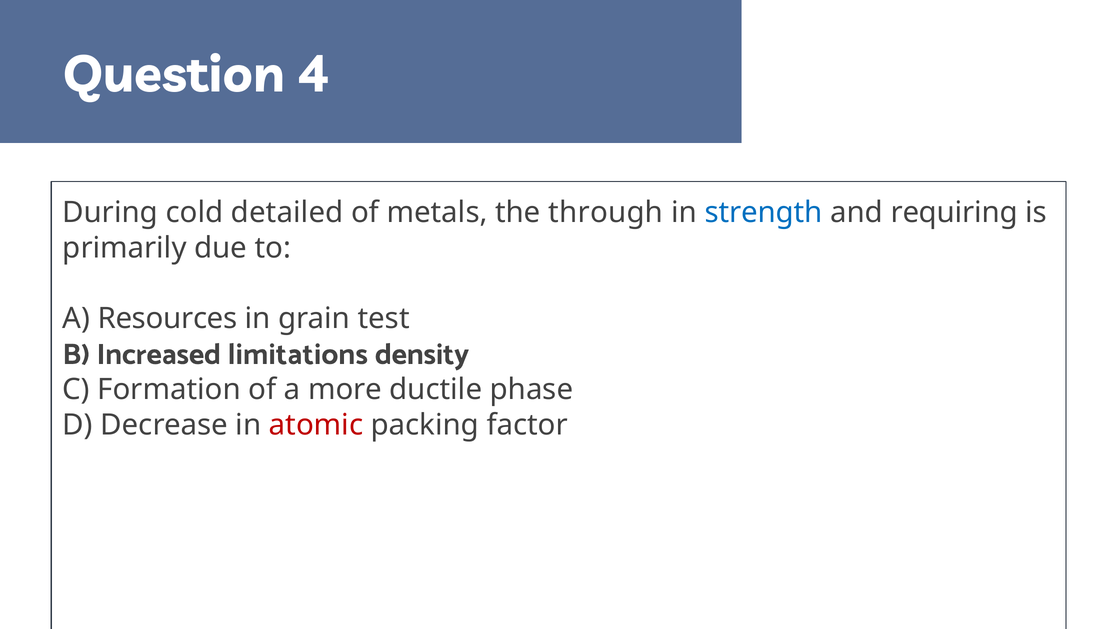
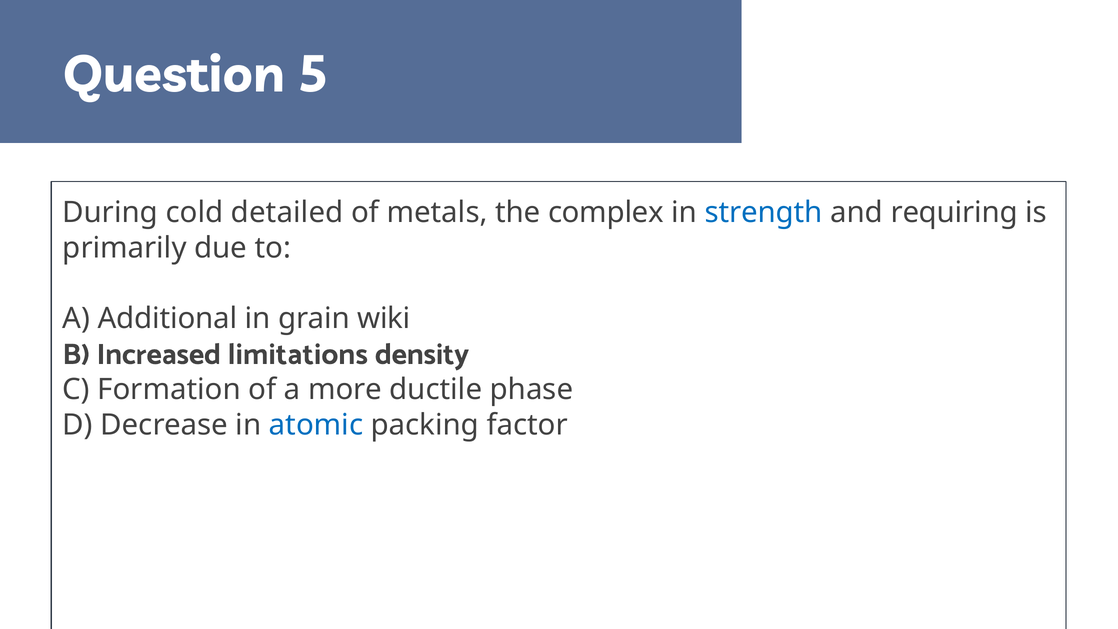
4: 4 -> 5 (313, 75)
through: through -> complex (606, 213)
Resources: Resources -> Additional (167, 319)
test: test -> wiki (384, 319)
atomic colour: red -> blue (316, 425)
